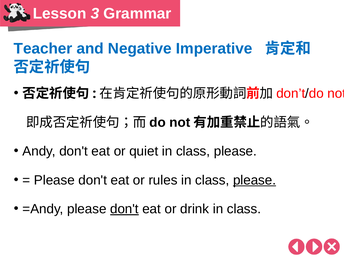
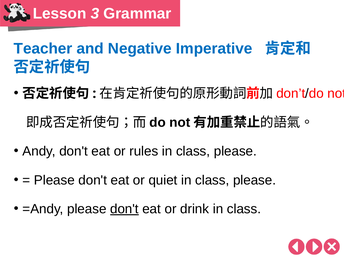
quiet: quiet -> rules (144, 151)
rules: rules -> quiet (163, 180)
please underline: present -> none (255, 180)
